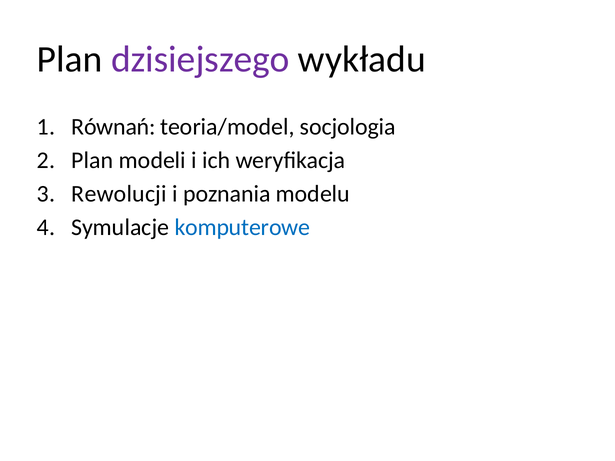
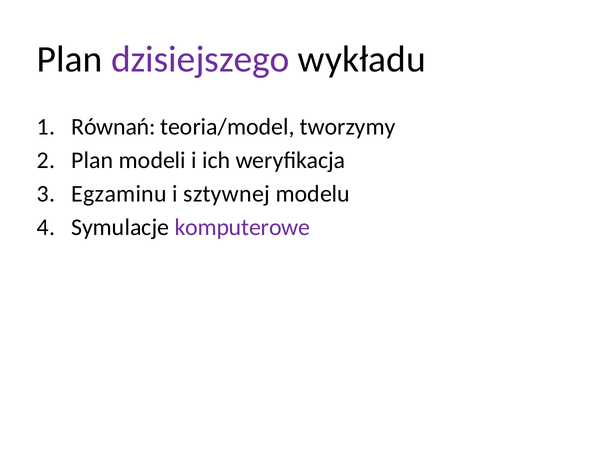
socjologia: socjologia -> tworzymy (348, 127)
Rewolucji: Rewolucji -> Egzaminu (119, 194)
poznania: poznania -> sztywnej (227, 194)
komputerowe colour: blue -> purple (242, 227)
